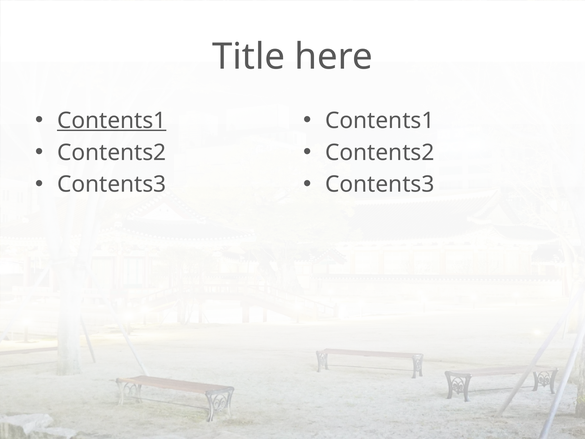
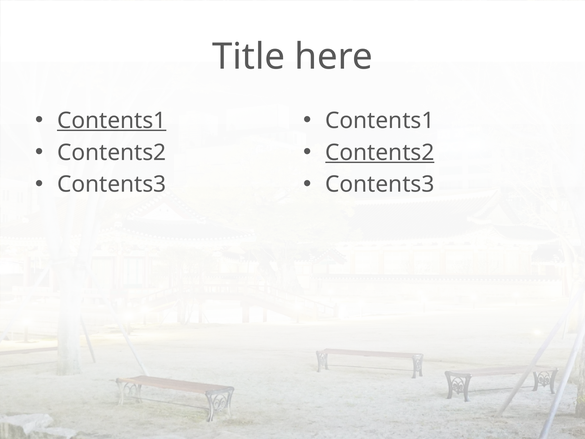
Contents2 underline: none -> present (380, 152)
